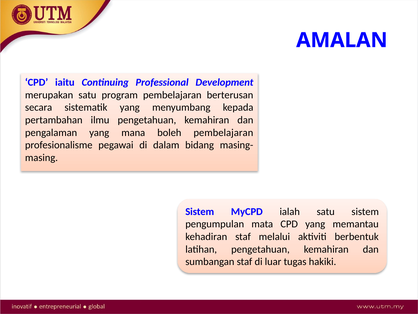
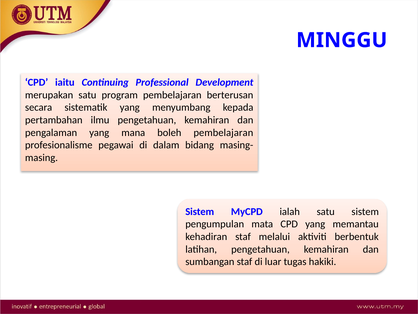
AMALAN: AMALAN -> MINGGU (342, 40)
